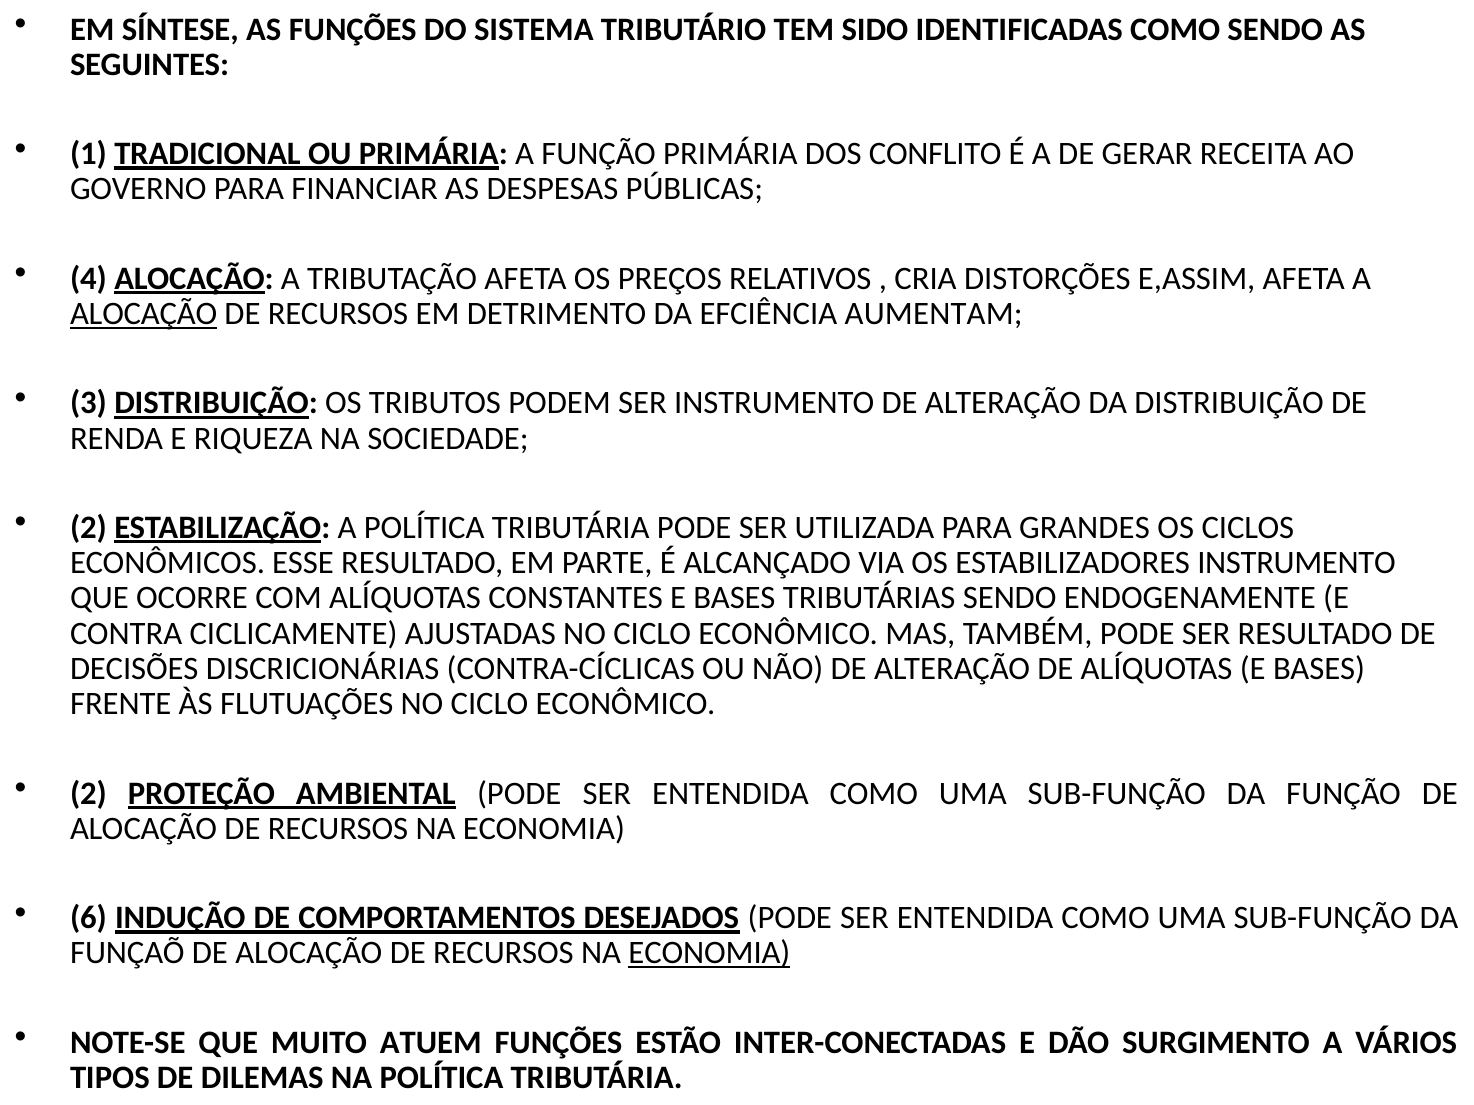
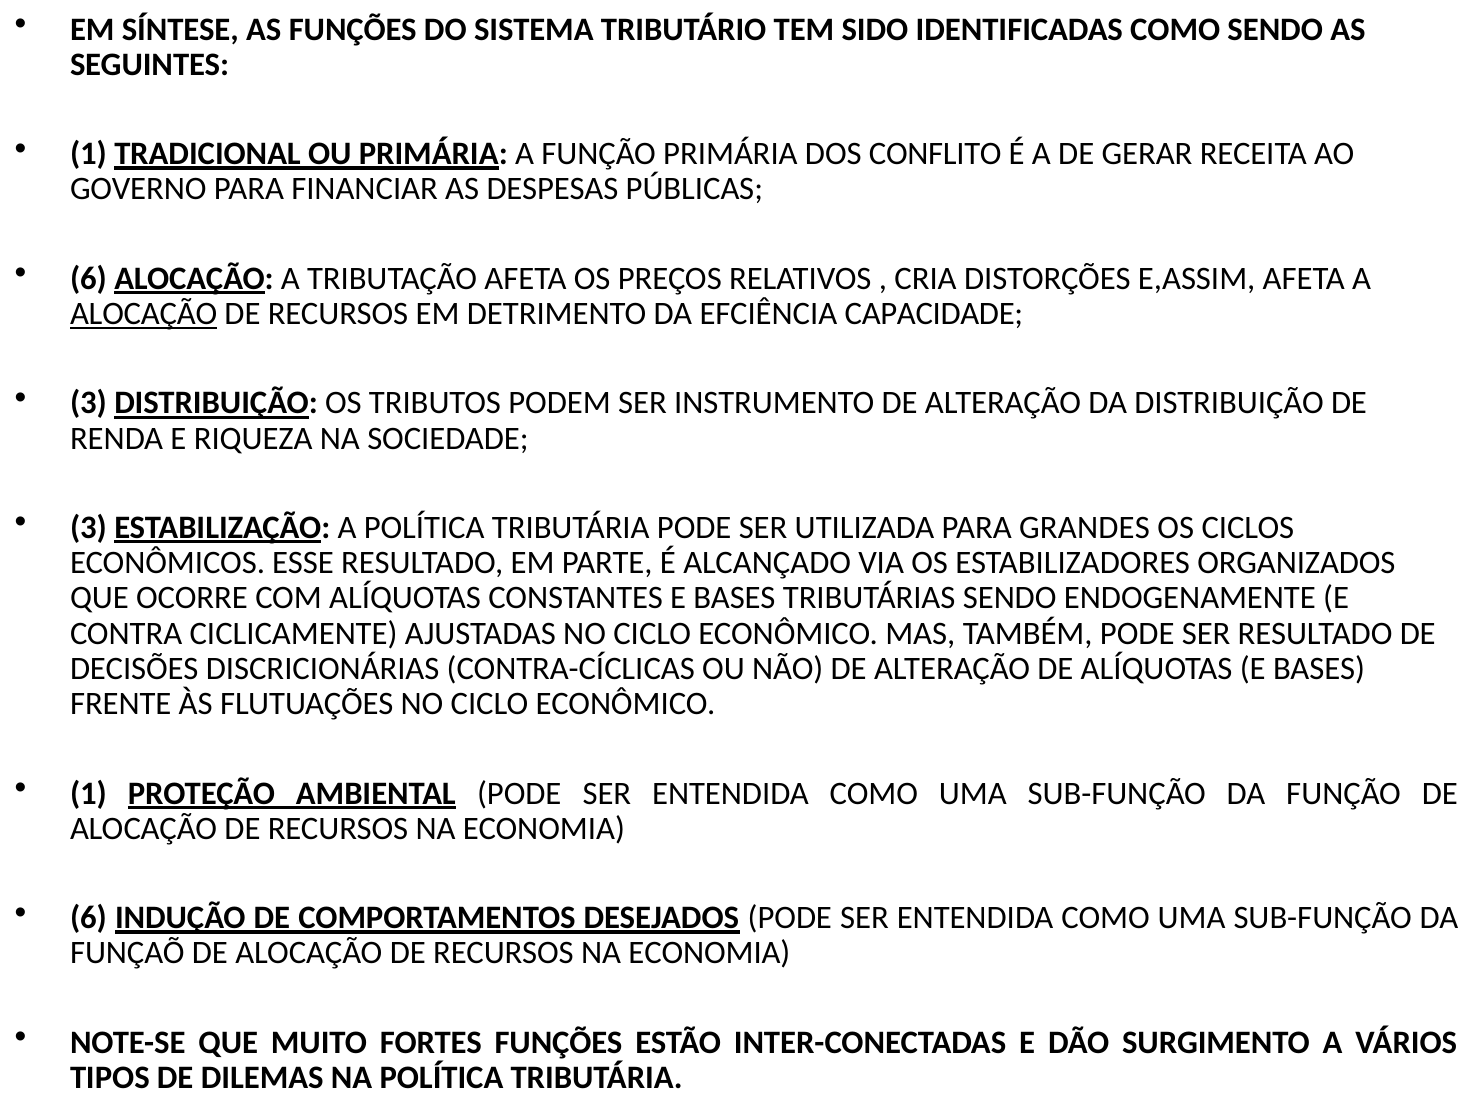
4: 4 -> 6 (88, 278)
AUMENTAM: AUMENTAM -> CAPACIDADE (934, 314)
2: 2 -> 3 (88, 528)
ESTABILIZADORES INSTRUMENTO: INSTRUMENTO -> ORGANIZADOS (1296, 563)
2: 2 -> 1 (88, 794)
ECONOMIA underline: present -> none (709, 954)
ATUEM: ATUEM -> FORTES (431, 1043)
